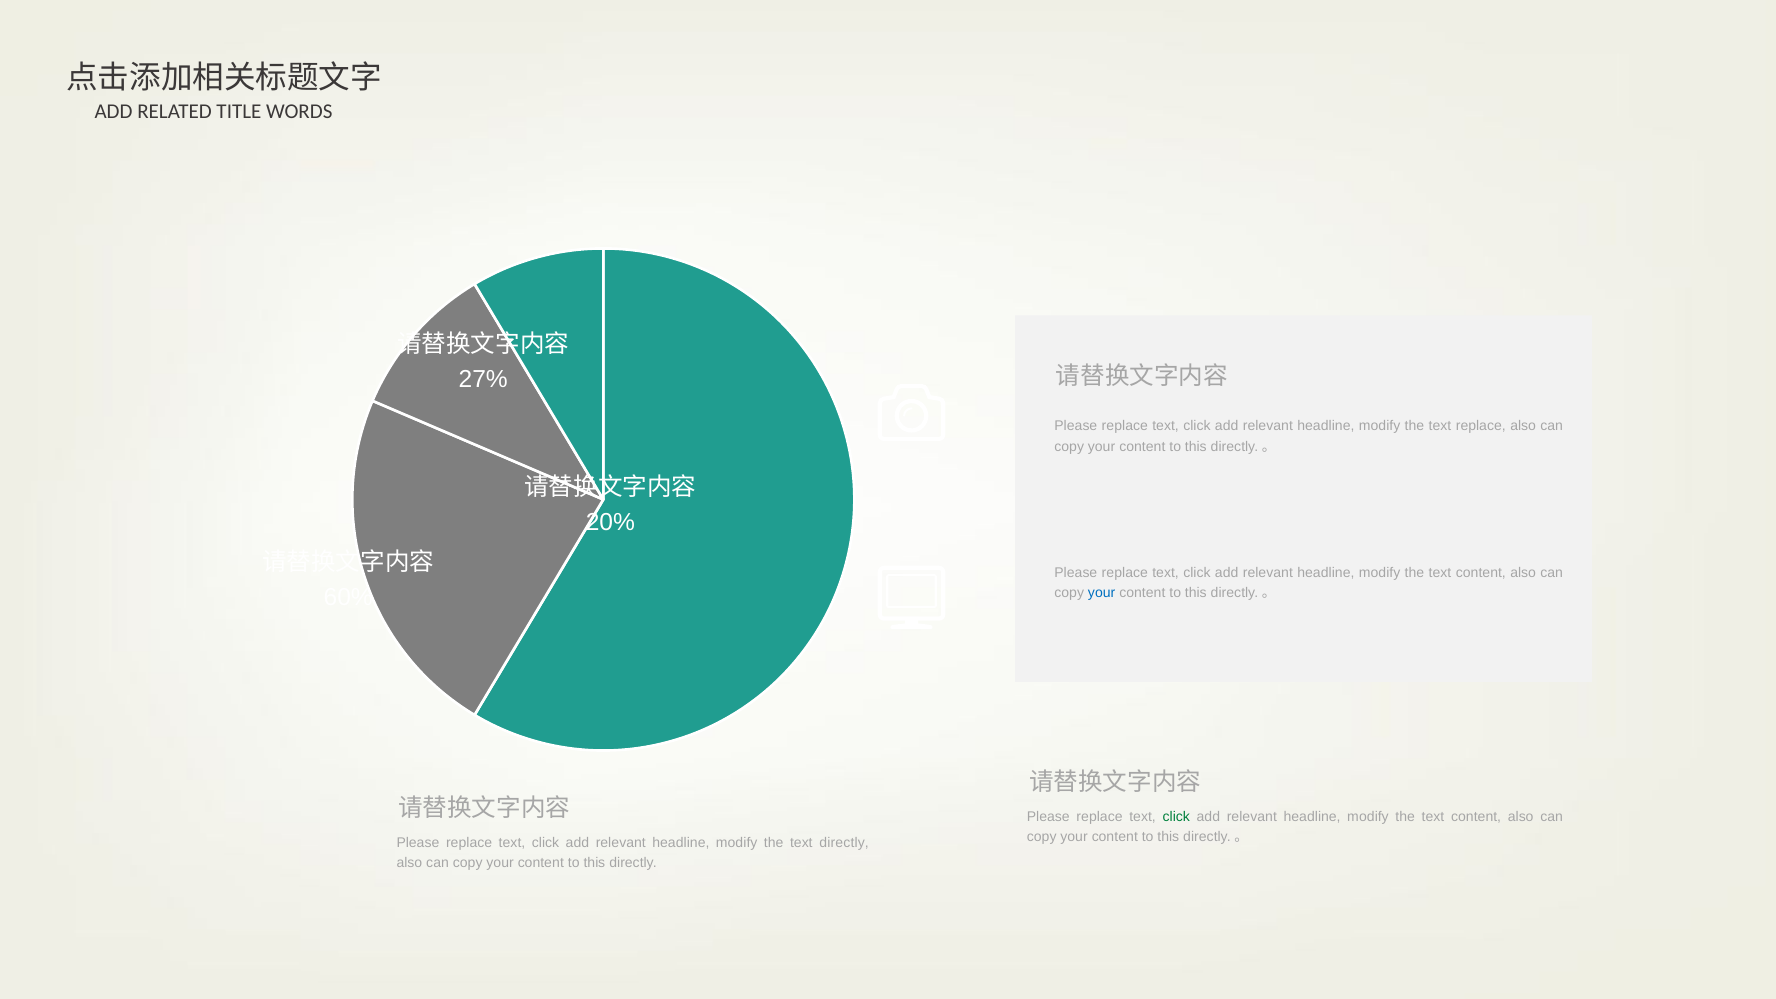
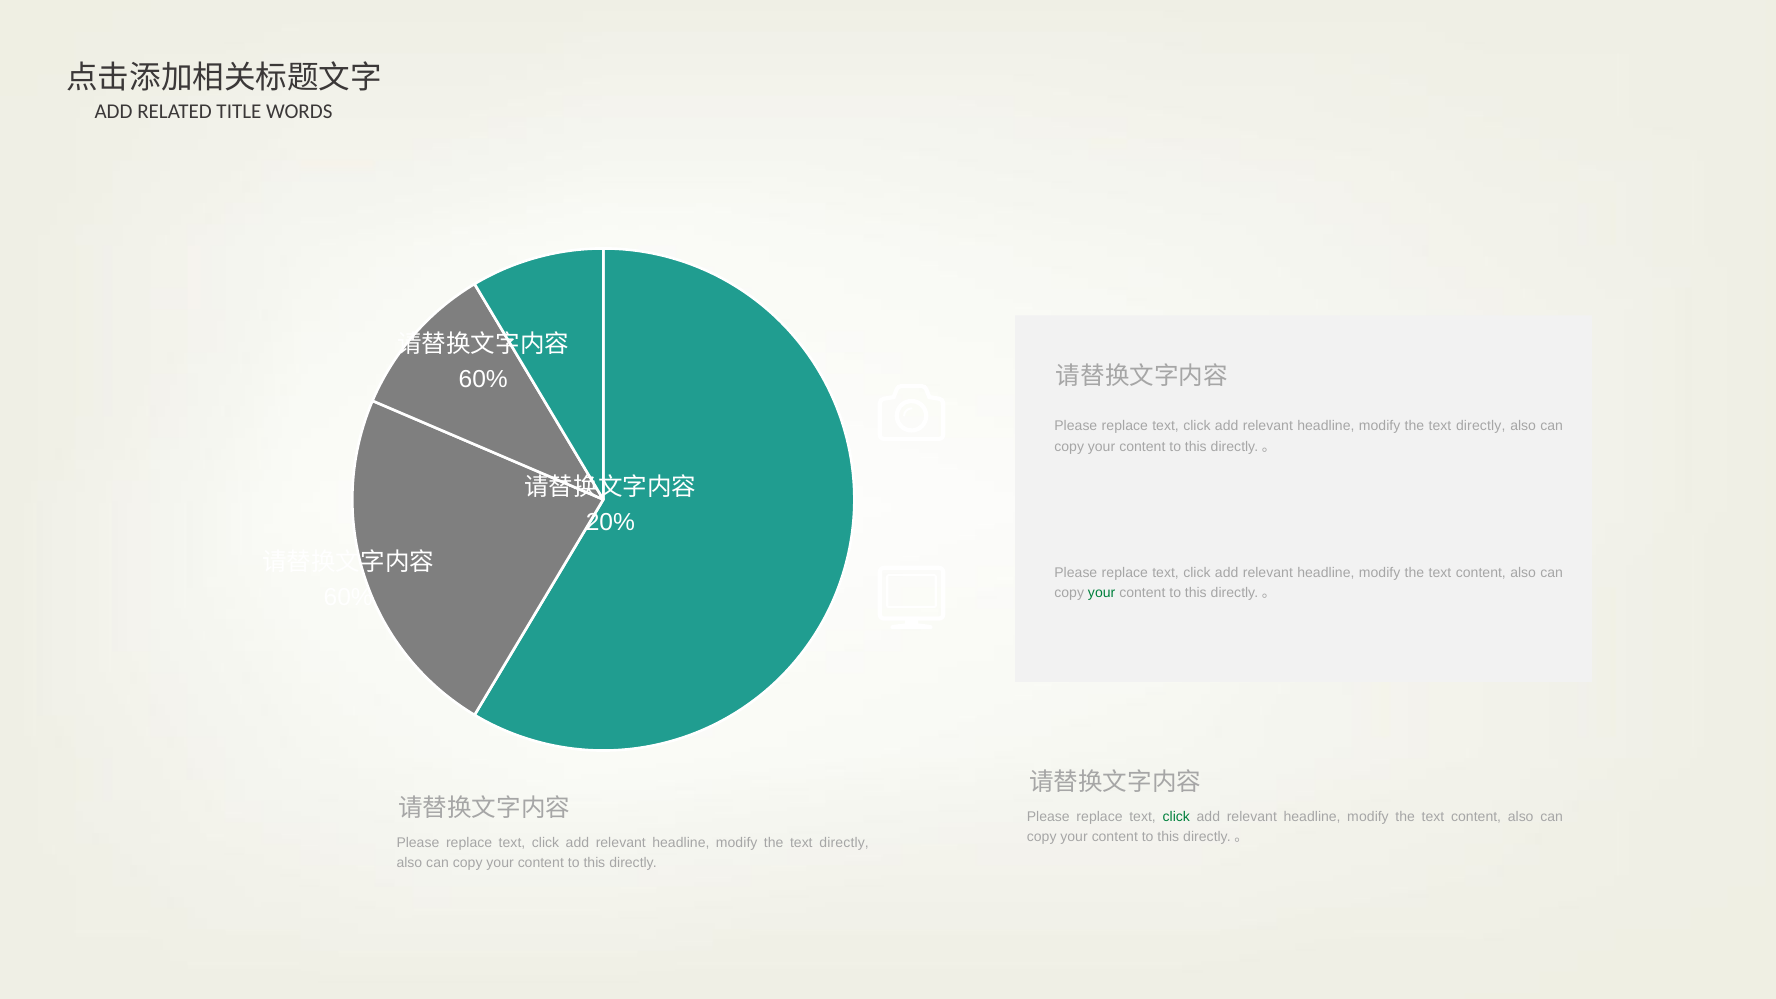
27%: 27% -> 60% (483, 379)
replace: replace -> directly (1481, 426)
your colour: blue -> green (1102, 593)
